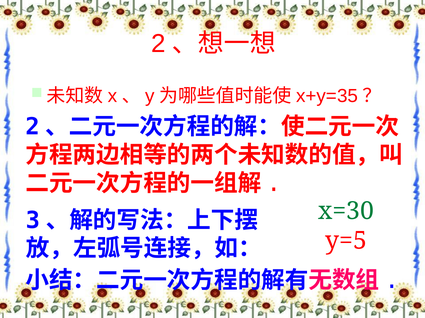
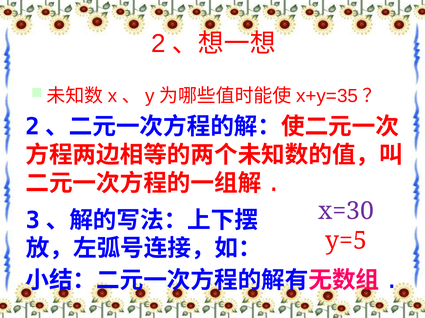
x=30 colour: green -> purple (346, 212)
